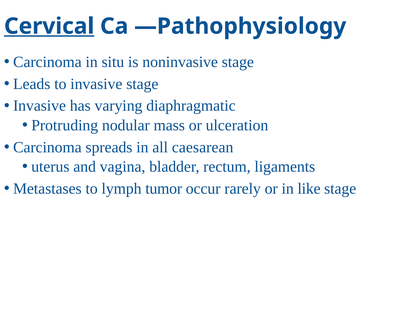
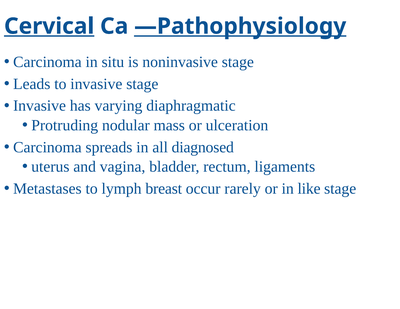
—Pathophysiology underline: none -> present (240, 26)
caesarean: caesarean -> diagnosed (203, 147)
tumor: tumor -> breast (164, 189)
